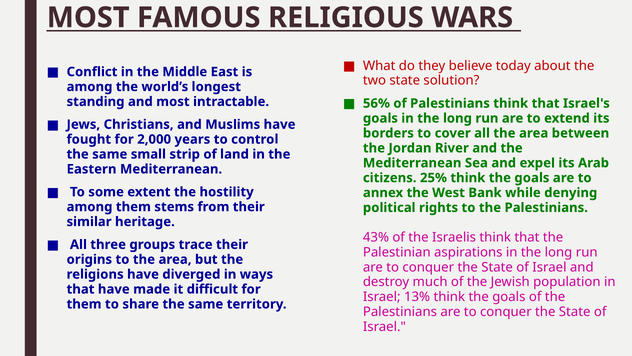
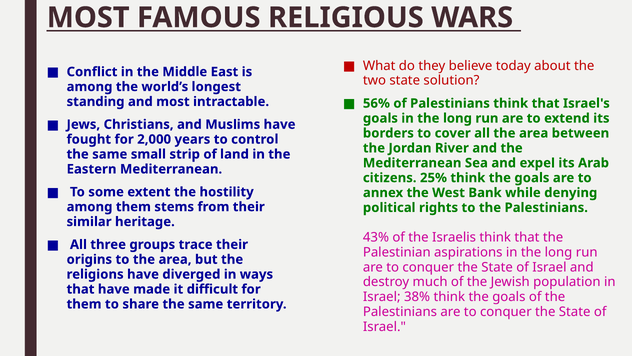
13%: 13% -> 38% (417, 297)
